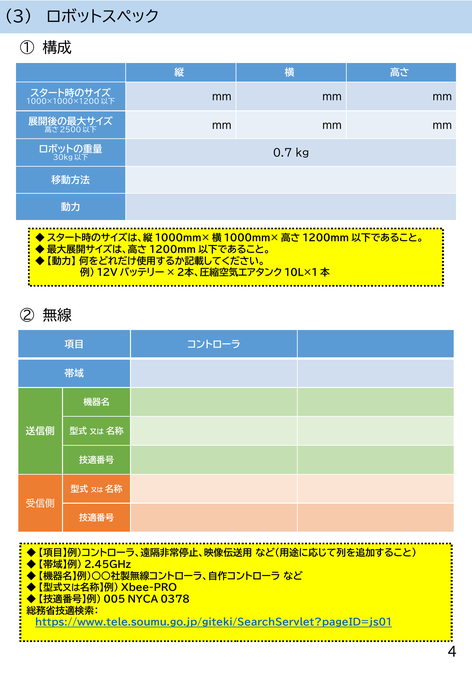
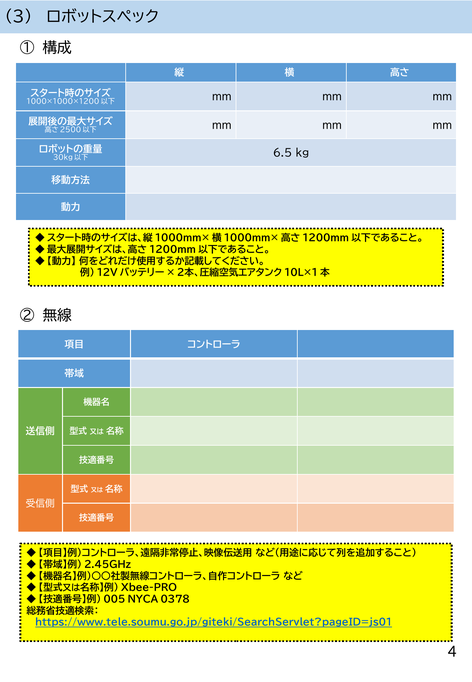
0.7: 0.7 -> 6.5 (282, 153)
